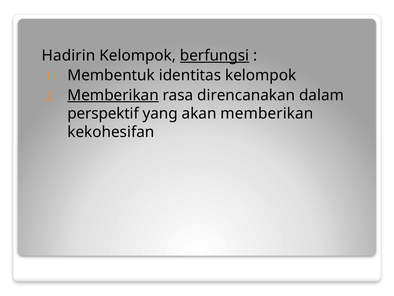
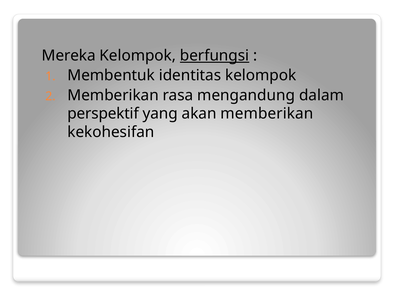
Hadirin: Hadirin -> Mereka (69, 56)
Memberikan underline: present -> none (113, 95)
direncanakan: direncanakan -> mengandung (246, 95)
